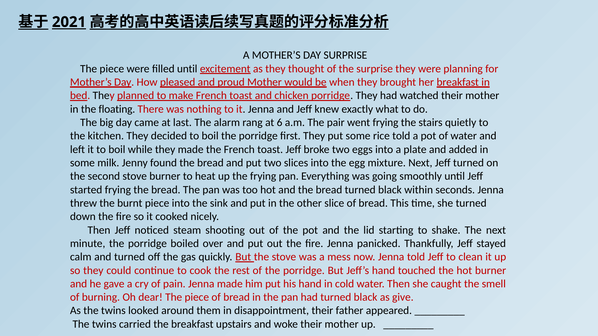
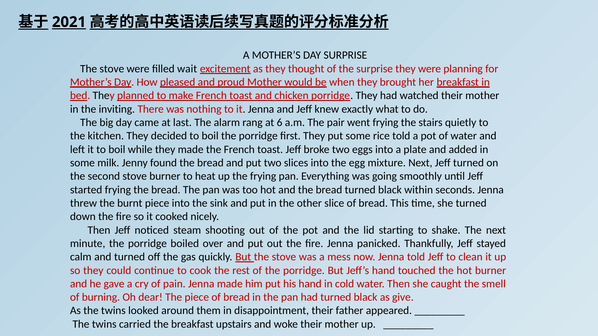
piece: piece -> stove (112, 69)
filled until: until -> wait (187, 69)
floating: floating -> inviting (117, 109)
